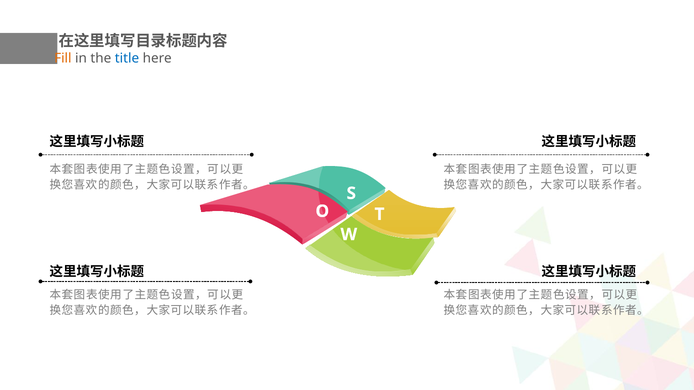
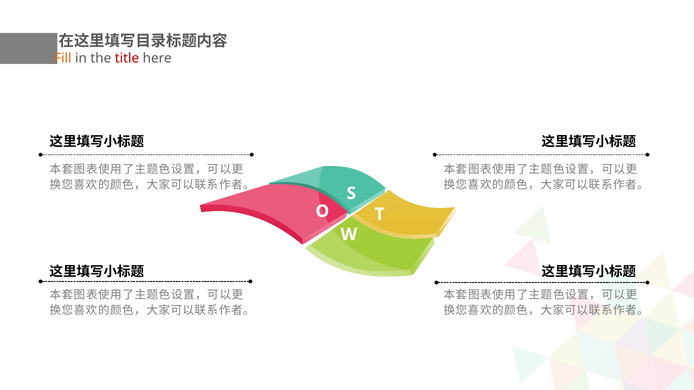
title colour: blue -> red (127, 59)
